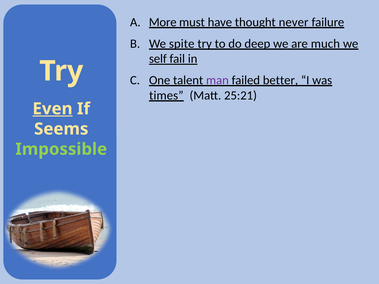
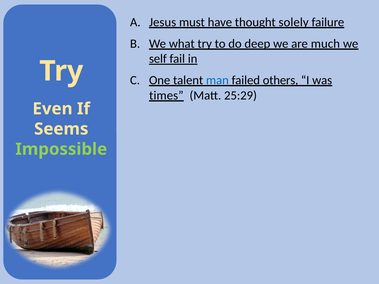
More: More -> Jesus (163, 22)
never: never -> solely (294, 22)
spite: spite -> what (182, 44)
man colour: purple -> blue (217, 80)
better: better -> others (281, 80)
25:21: 25:21 -> 25:29 (241, 96)
Even underline: present -> none (53, 109)
